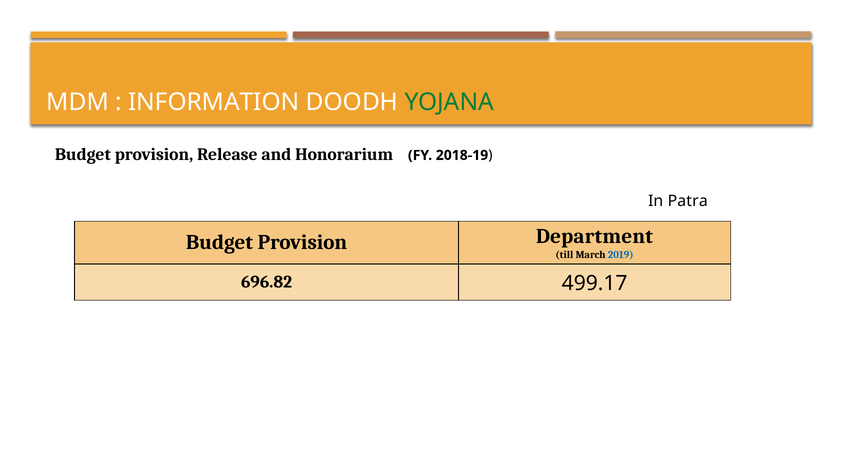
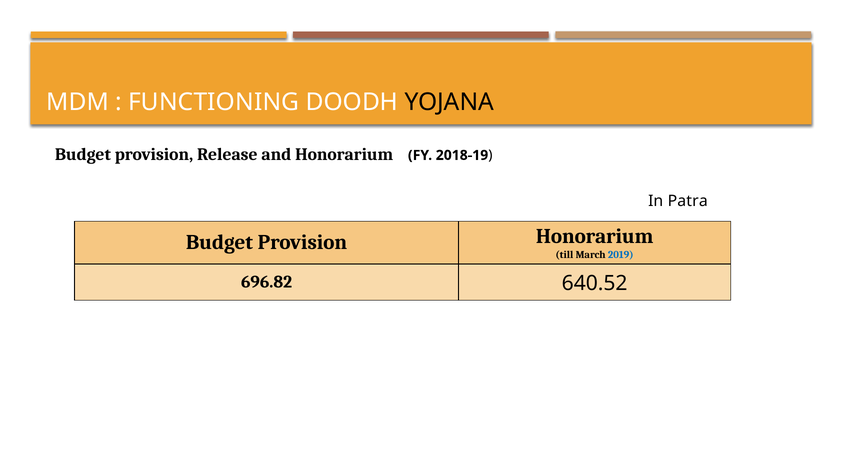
INFORMATION: INFORMATION -> FUNCTIONING (214, 102)
YOJANA colour: green -> black (449, 102)
Provision Department: Department -> Honorarium (595, 237)
499.17: 499.17 -> 640.52 (595, 284)
